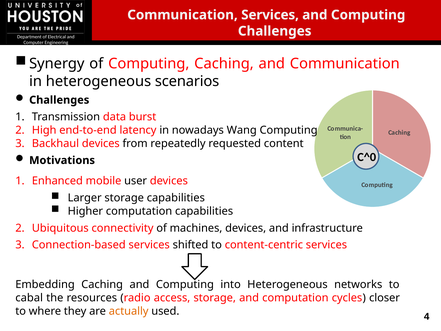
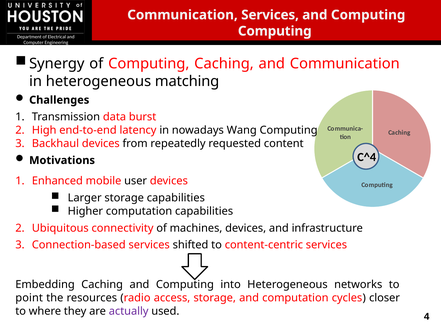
Challenges: Challenges -> Computing (275, 31)
scenarios: scenarios -> matching (187, 81)
C^0: C^0 -> C^4 (367, 157)
cabal: cabal -> point (29, 298)
actually colour: orange -> purple (129, 311)
